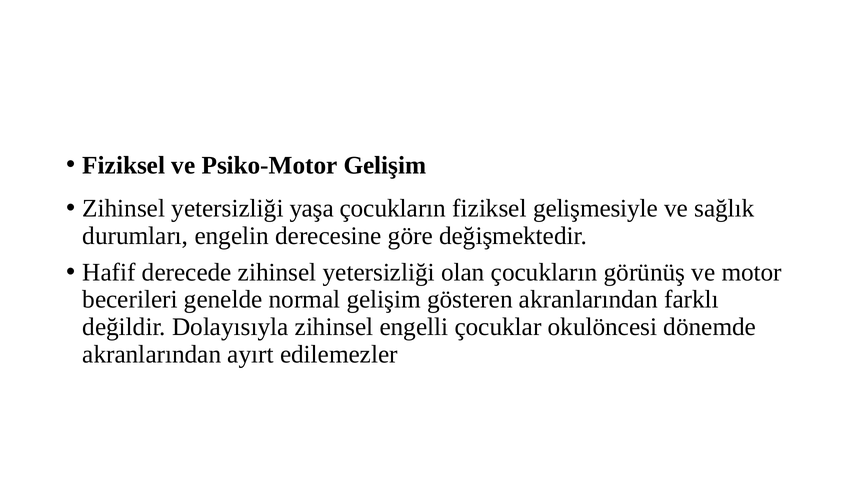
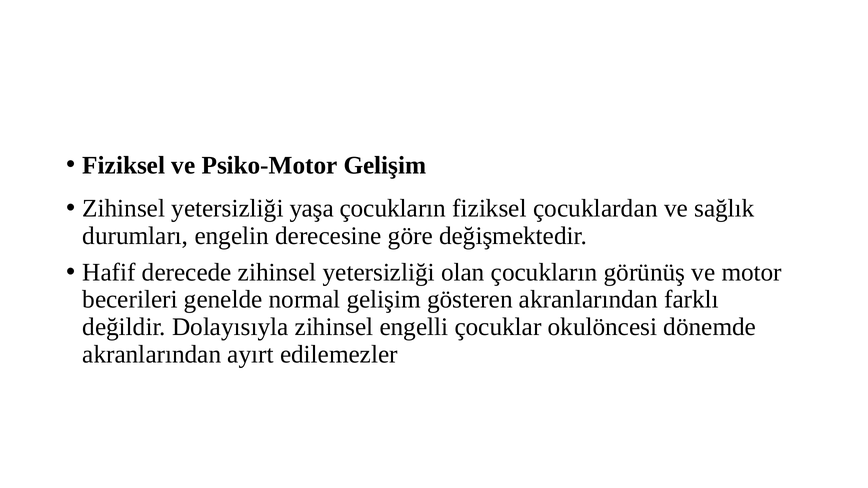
gelişmesiyle: gelişmesiyle -> çocuklardan (595, 209)
